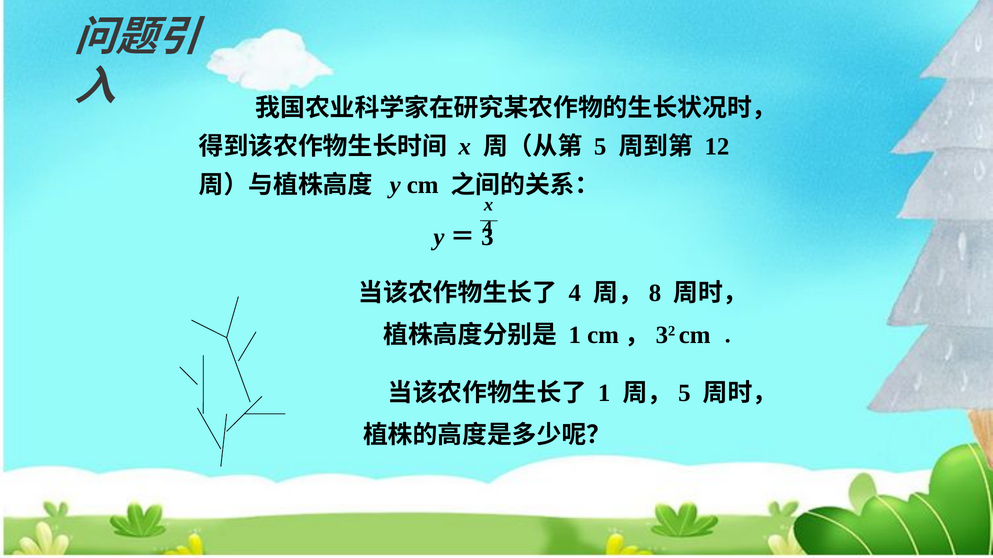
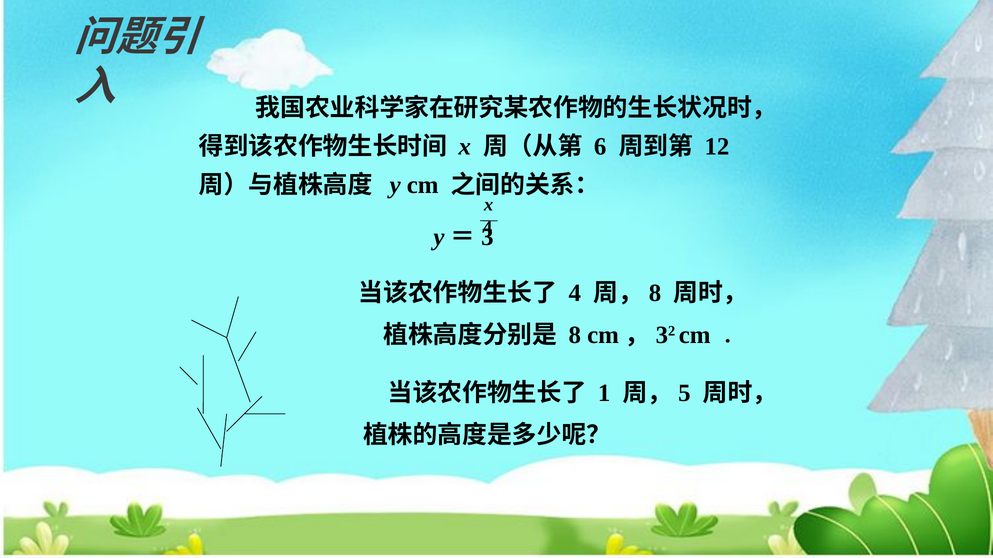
5: 5 -> 6 (600, 147)
1: 1 -> 8 (575, 335)
